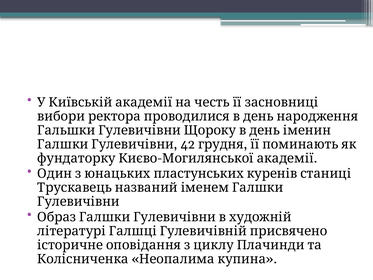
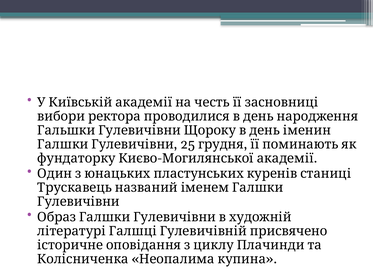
42: 42 -> 25 (188, 144)
